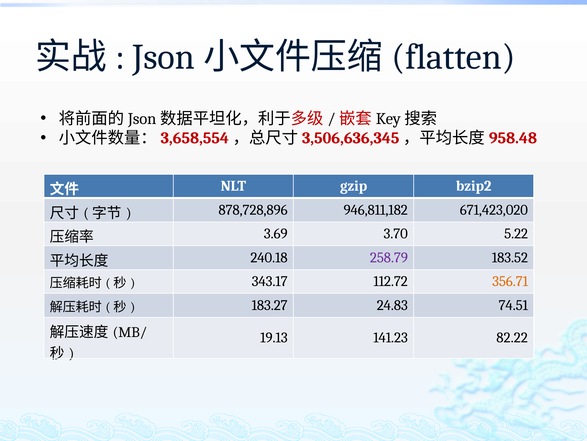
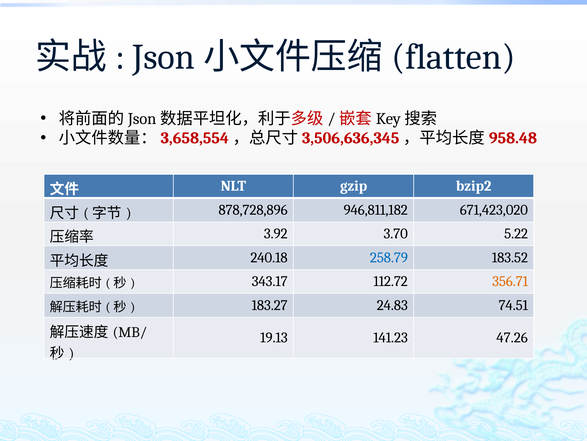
3.69: 3.69 -> 3.92 (276, 233)
258.79 colour: purple -> blue (389, 257)
82.22: 82.22 -> 47.26 (512, 337)
